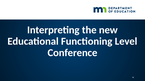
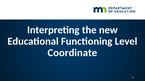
Conference: Conference -> Coordinate (72, 53)
